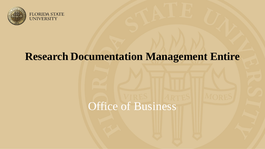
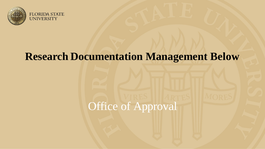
Entire: Entire -> Below (225, 56)
Business: Business -> Approval (155, 106)
